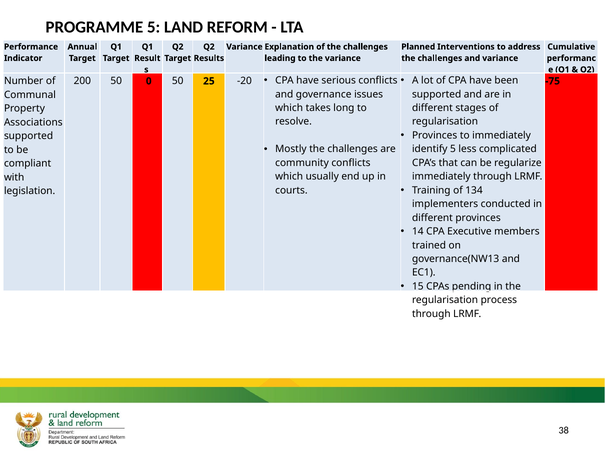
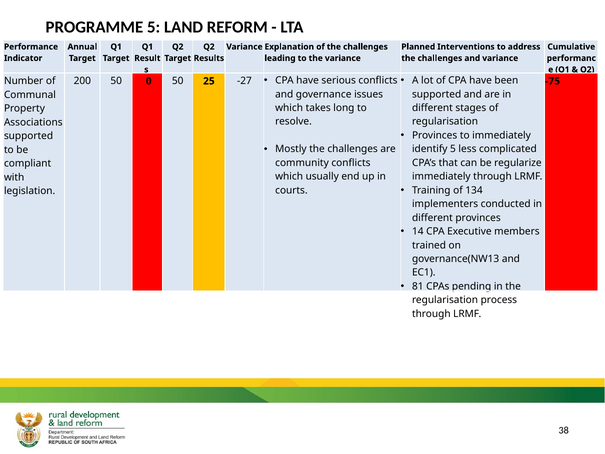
-20: -20 -> -27 (244, 81)
15: 15 -> 81 (418, 286)
